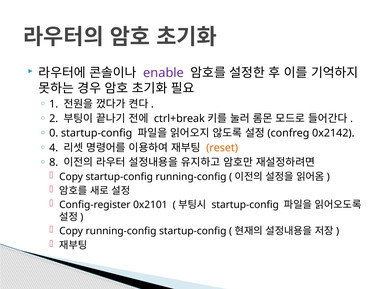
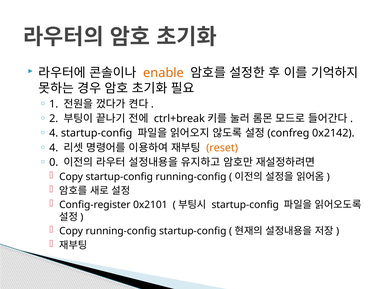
enable colour: purple -> orange (164, 73)
0: 0 -> 4 (54, 133)
8: 8 -> 0 (54, 162)
